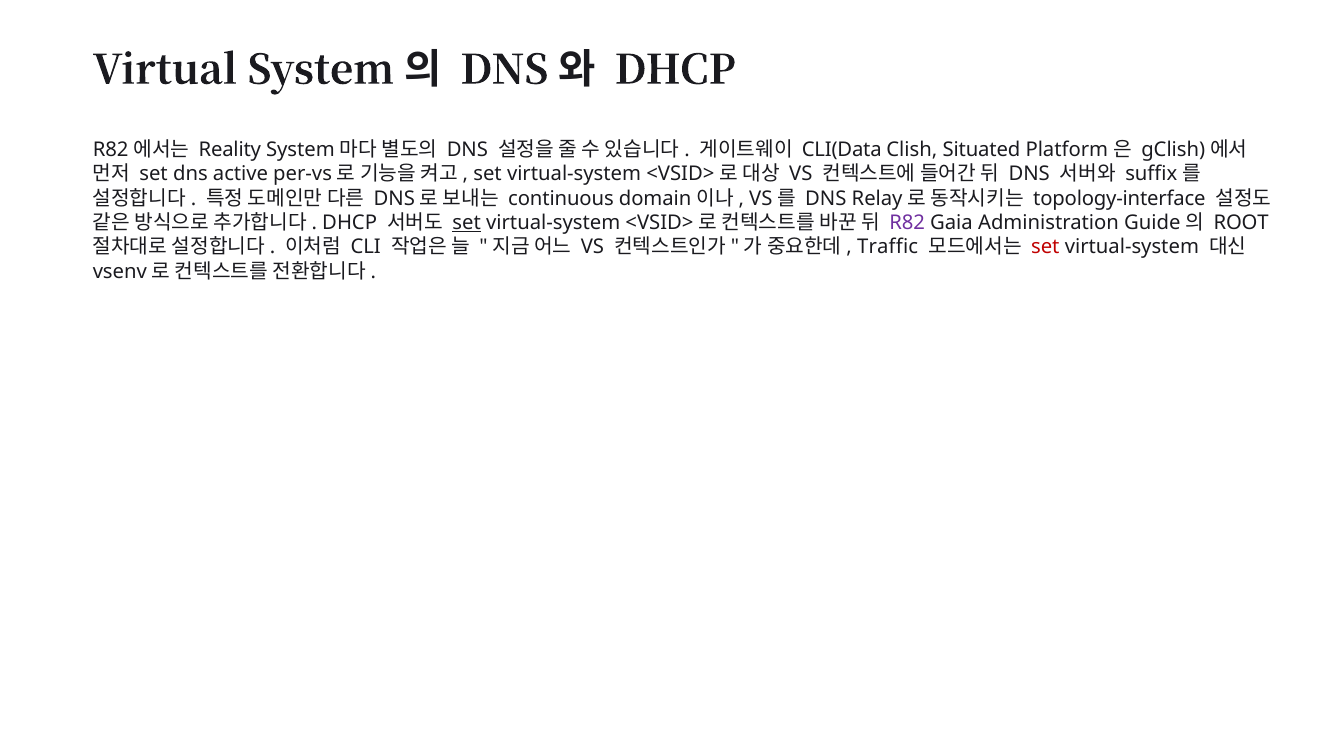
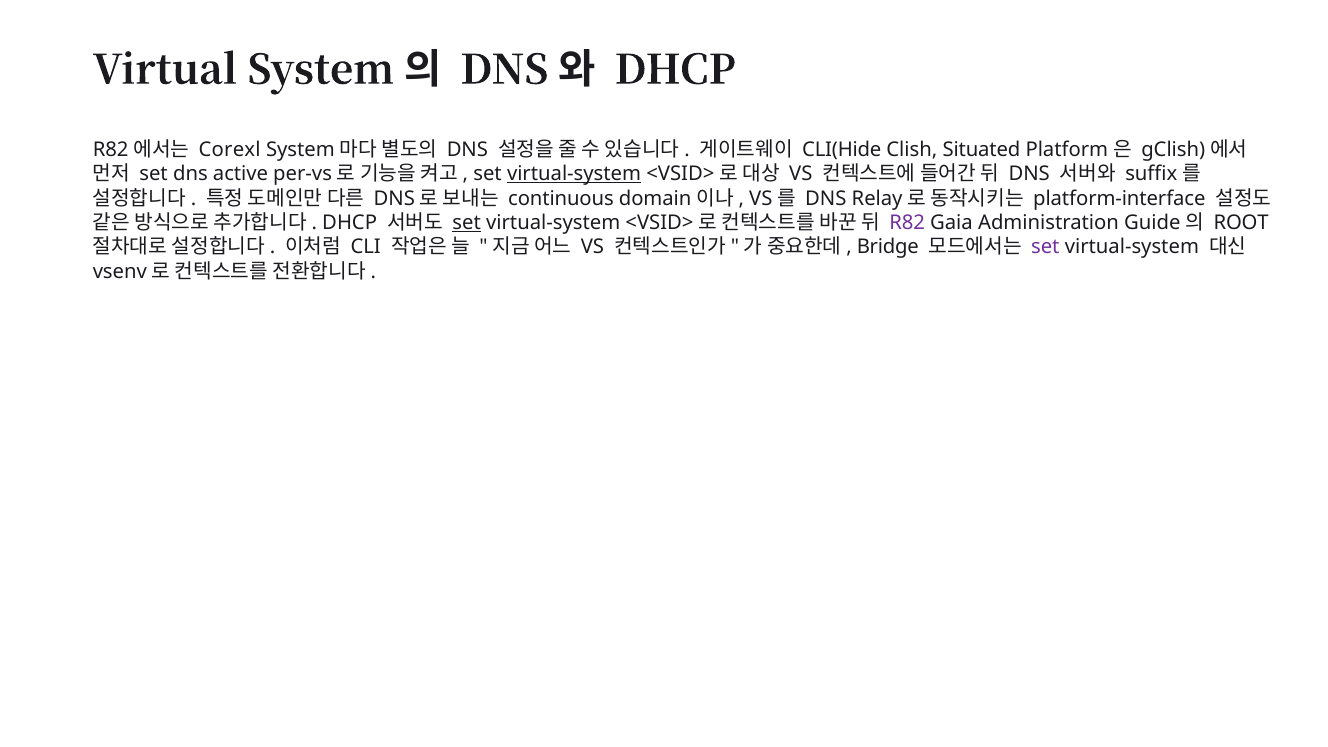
Reality: Reality -> Corexl (230, 150)
CLI(Data: CLI(Data -> CLI(Hide (842, 150)
virtual-system underline: none -> present (574, 174)
topology-interface: topology-interface -> platform-interface (1119, 198)
Traffic: Traffic -> Bridge (888, 247)
set colour: red -> purple (1045, 247)
